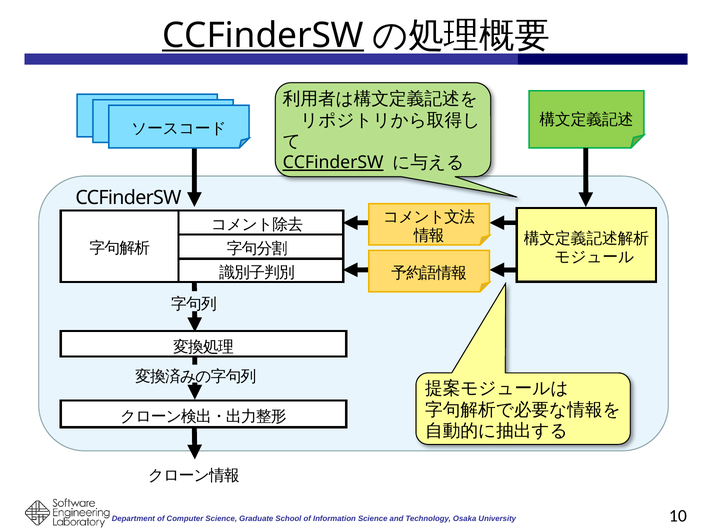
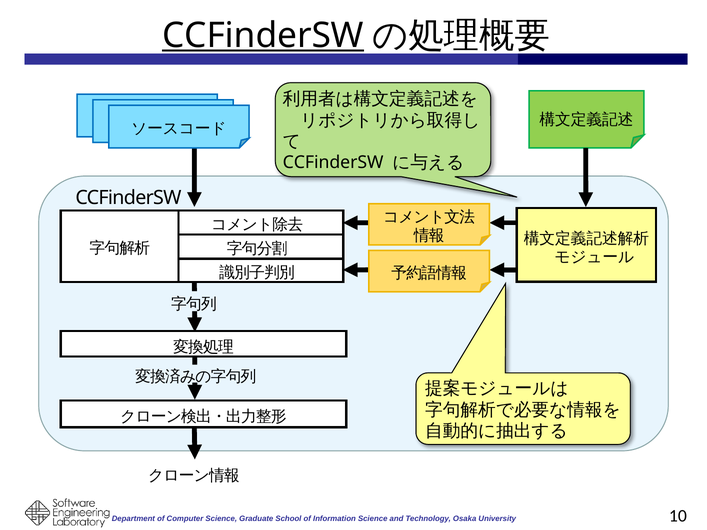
CCFinderSW underline: present -> none (333, 163)
